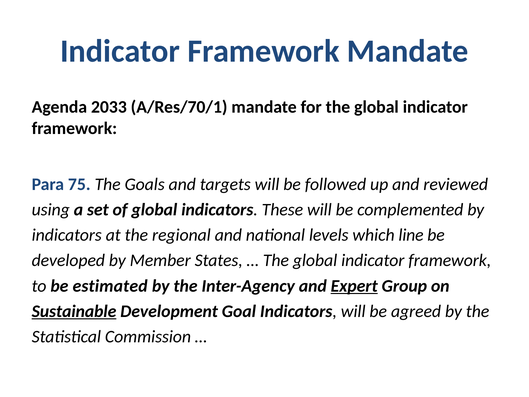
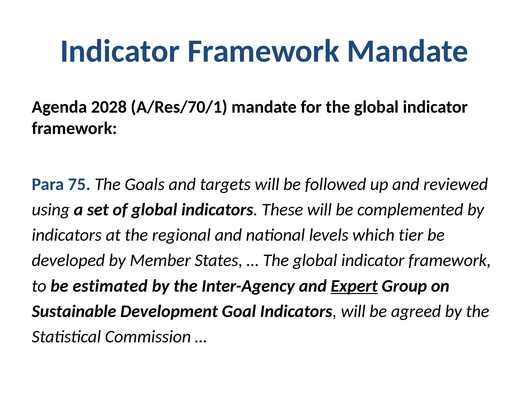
2033: 2033 -> 2028 (109, 107)
line: line -> tier (411, 235)
Sustainable underline: present -> none (74, 311)
